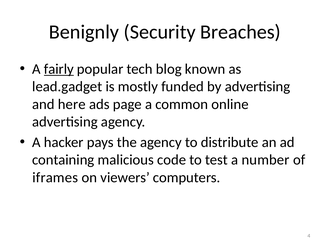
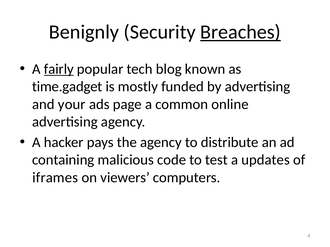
Breaches underline: none -> present (241, 32)
lead.gadget: lead.gadget -> time.gadget (67, 87)
here: here -> your (72, 104)
number: number -> updates (266, 160)
